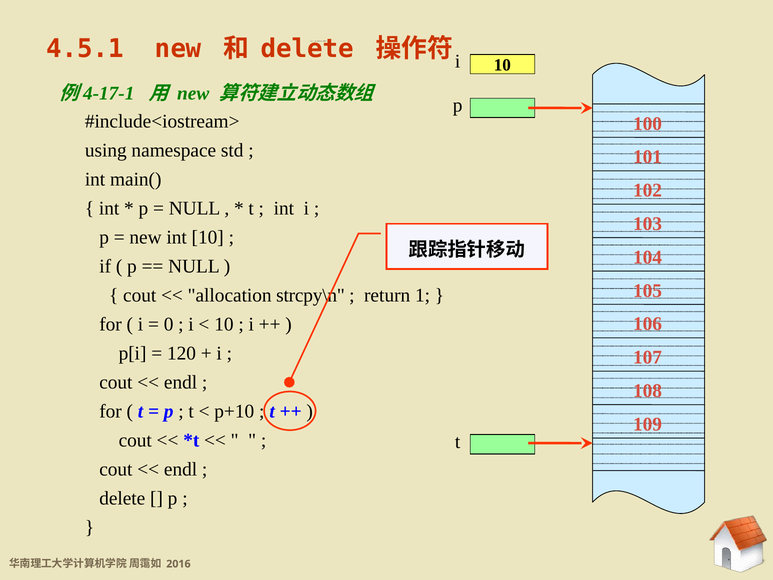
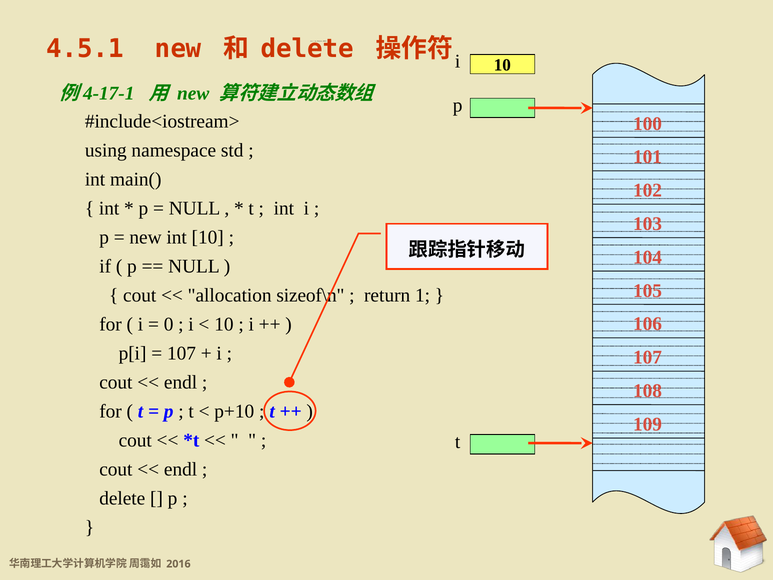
strcpy\n: strcpy\n -> sizeof\n (310, 295)
120: 120 -> 107 (182, 353)
